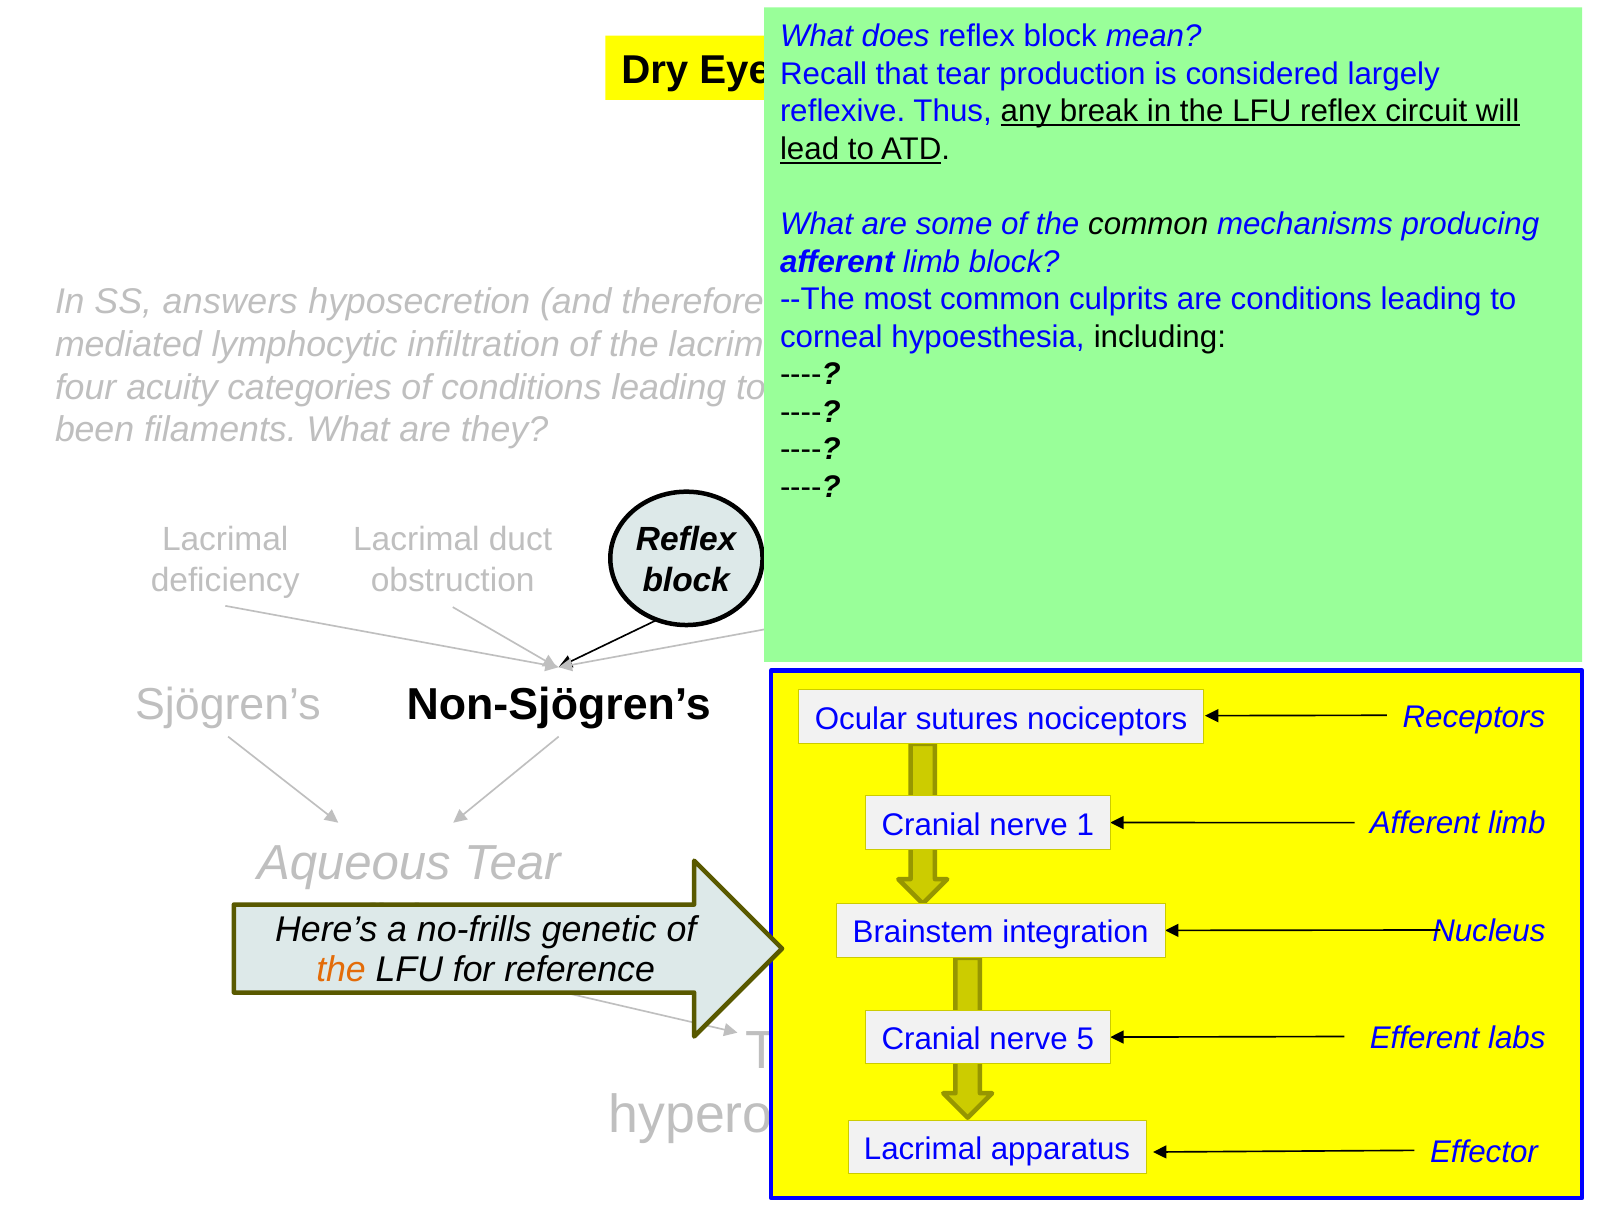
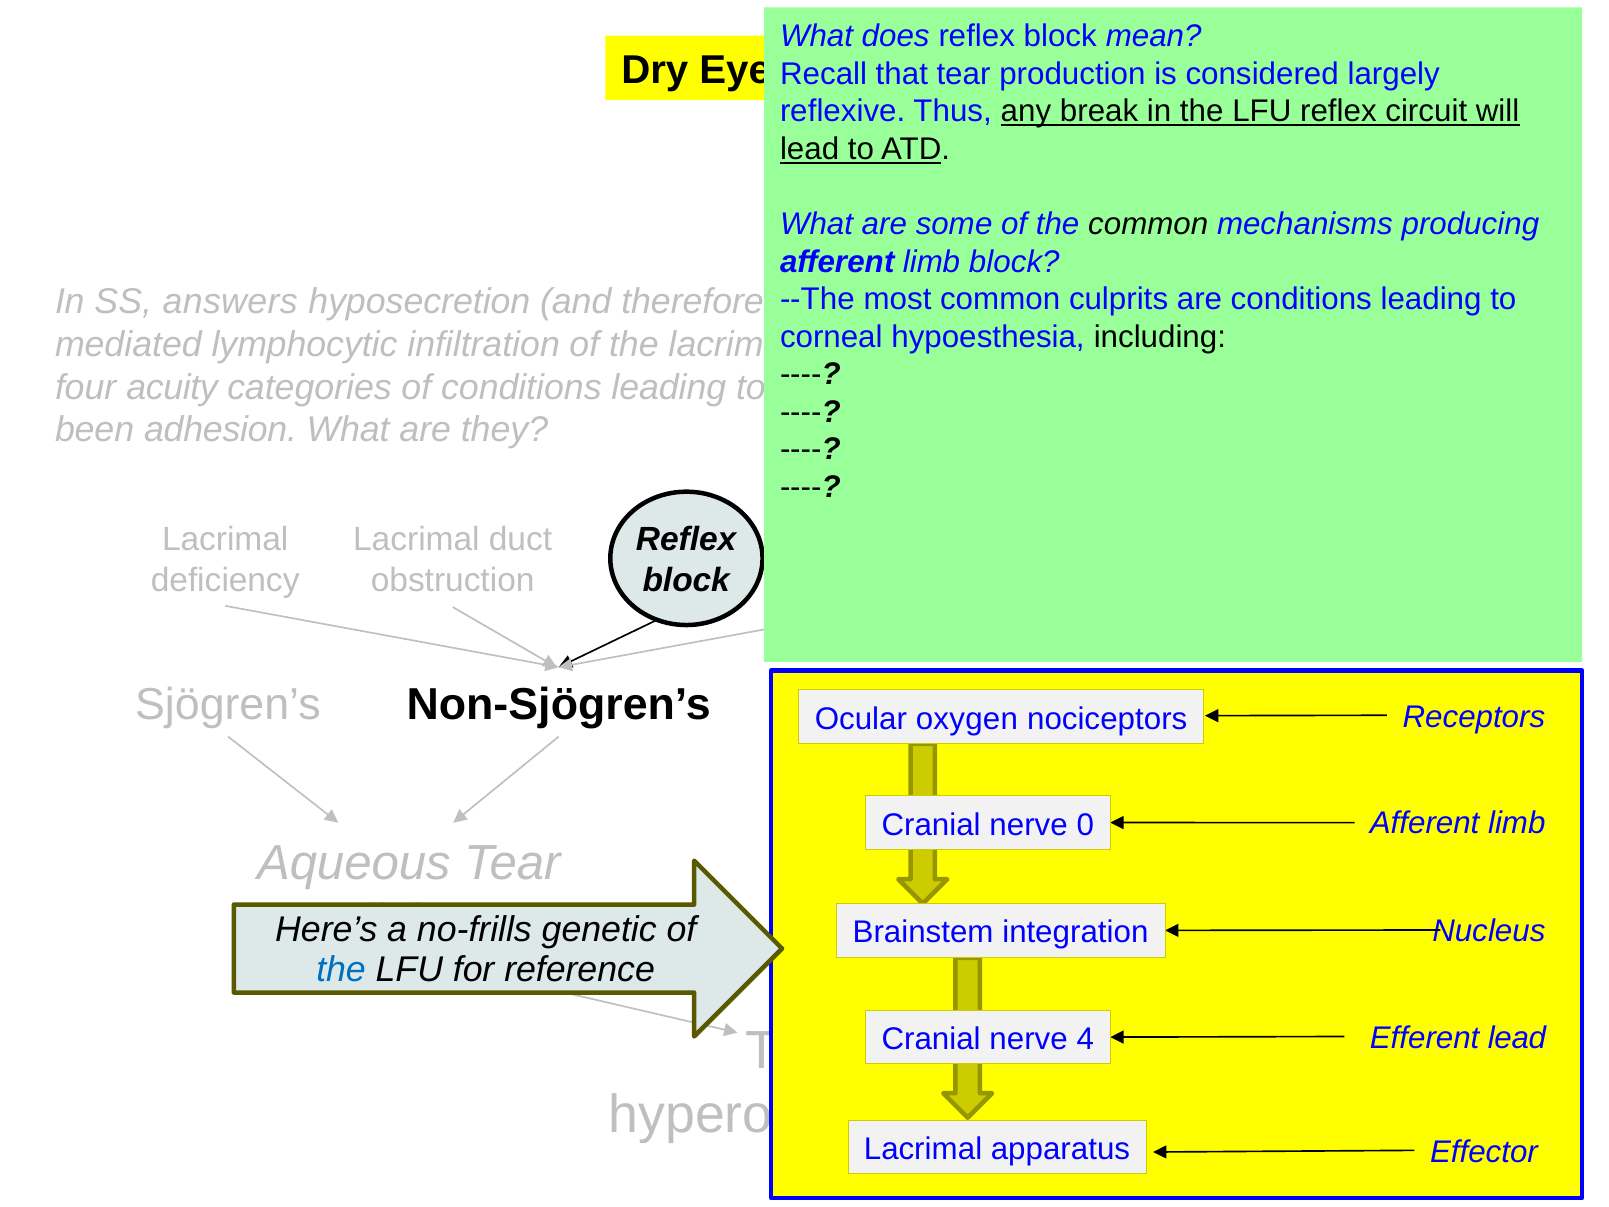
filaments: filaments -> adhesion (220, 430)
sutures: sutures -> oxygen (967, 719)
1: 1 -> 0 (1085, 825)
the colour: orange -> blue (341, 970)
Efferent labs: labs -> lead (1517, 1038)
5: 5 -> 4 (1085, 1039)
